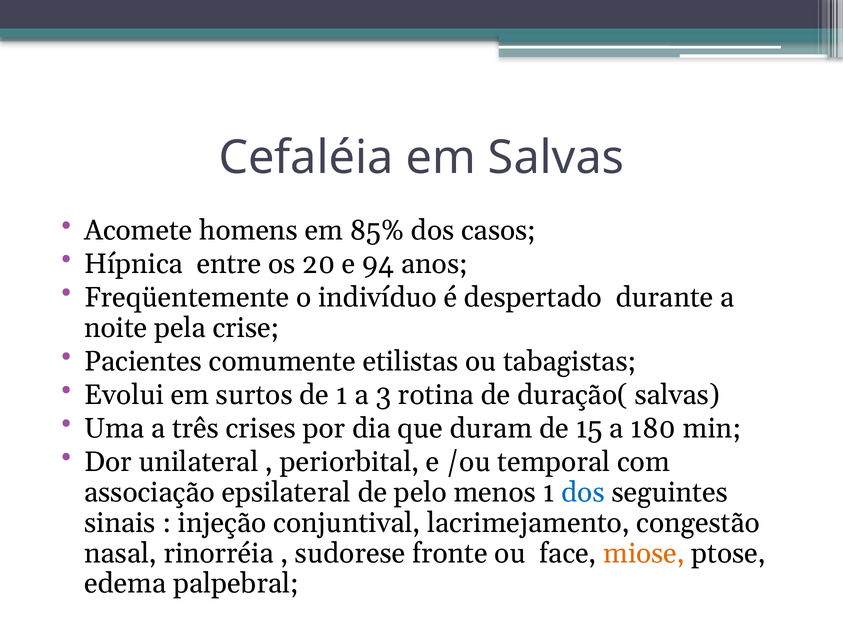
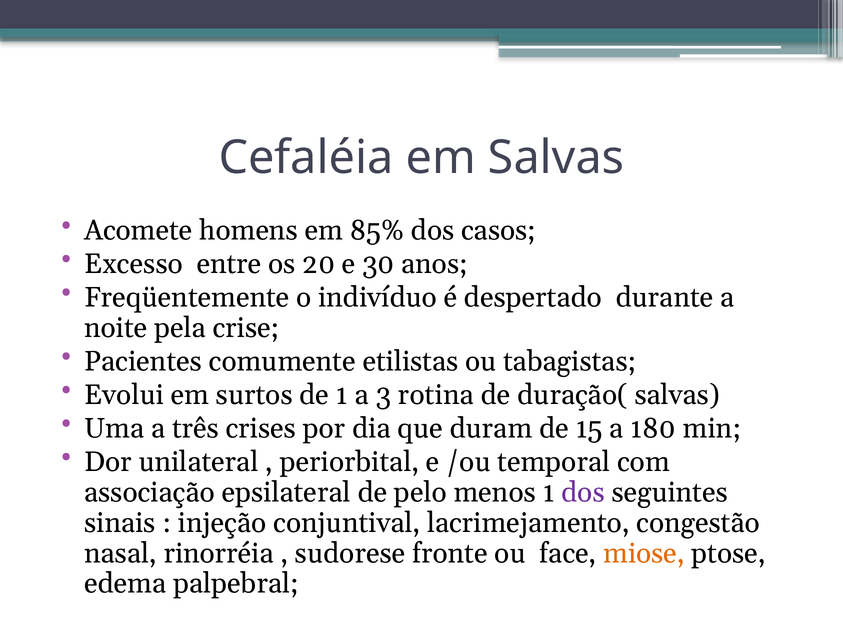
Hípnica: Hípnica -> Excesso (134, 264)
94: 94 -> 30 (378, 264)
dos colour: blue -> purple (583, 492)
